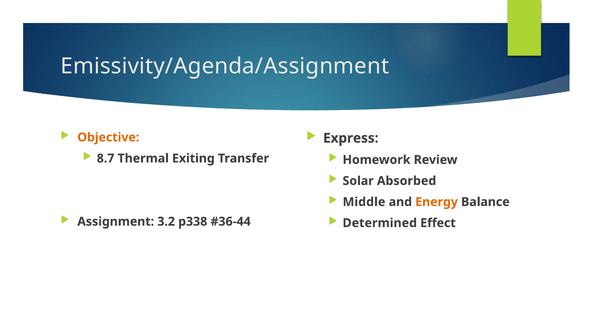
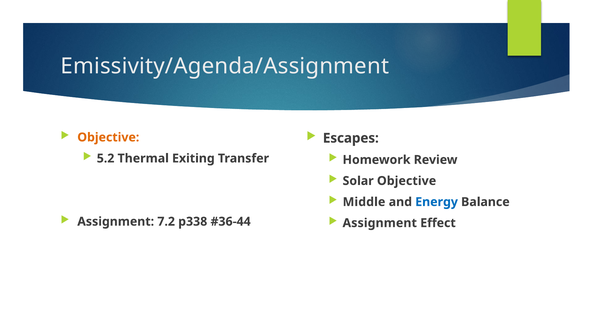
Express: Express -> Escapes (351, 138)
8.7: 8.7 -> 5.2 (106, 158)
Solar Absorbed: Absorbed -> Objective (407, 181)
Energy colour: orange -> blue (437, 202)
3.2: 3.2 -> 7.2 (166, 221)
Determined: Determined -> Assignment (380, 223)
